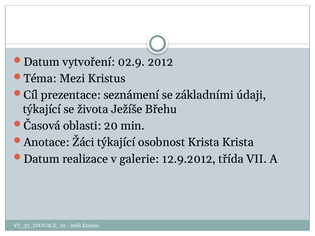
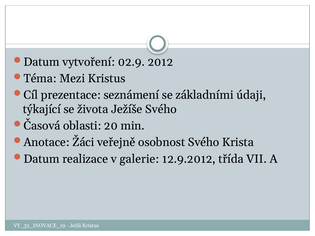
Ježíše Břehu: Břehu -> Svého (161, 109)
Žáci týkající: týkající -> veřejně (116, 142)
osobnost Krista: Krista -> Svého (204, 142)
